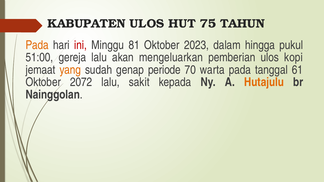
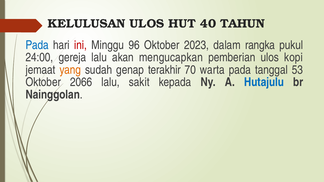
KABUPATEN: KABUPATEN -> KELULUSAN (86, 24)
75: 75 -> 40 (208, 24)
Pada colour: orange -> blue (37, 45)
81: 81 -> 96 (134, 45)
hingga: hingga -> rangka (260, 45)
51:00: 51:00 -> 24:00 (39, 57)
mengeluarkan: mengeluarkan -> mengucapkan (171, 57)
periode: periode -> terakhir (164, 70)
61: 61 -> 53 (297, 70)
2072: 2072 -> 2066 (81, 82)
Hutajulu colour: orange -> blue (264, 82)
